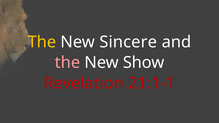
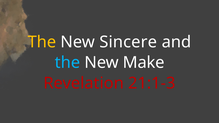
the colour: pink -> light blue (67, 63)
Show: Show -> Make (144, 63)
21:1-1: 21:1-1 -> 21:1-3 (152, 83)
